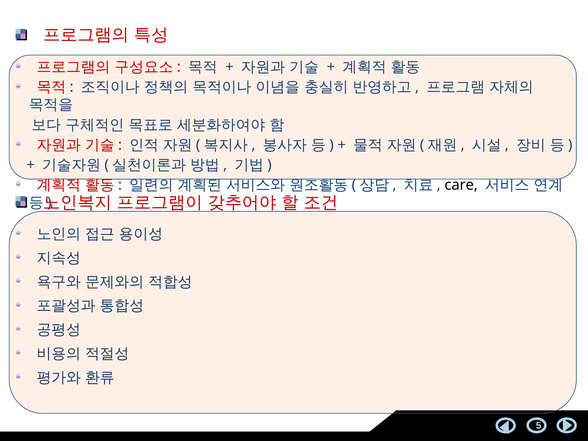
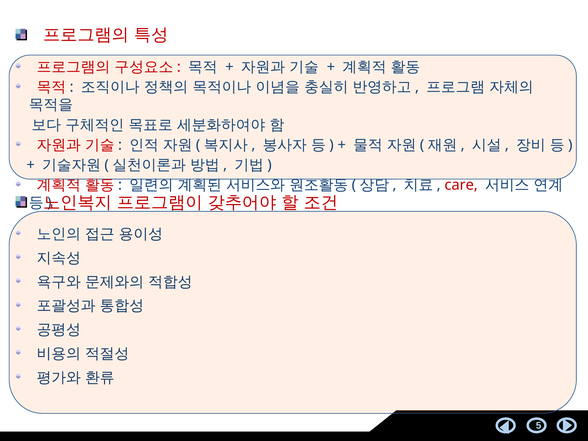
care colour: black -> red (461, 185)
